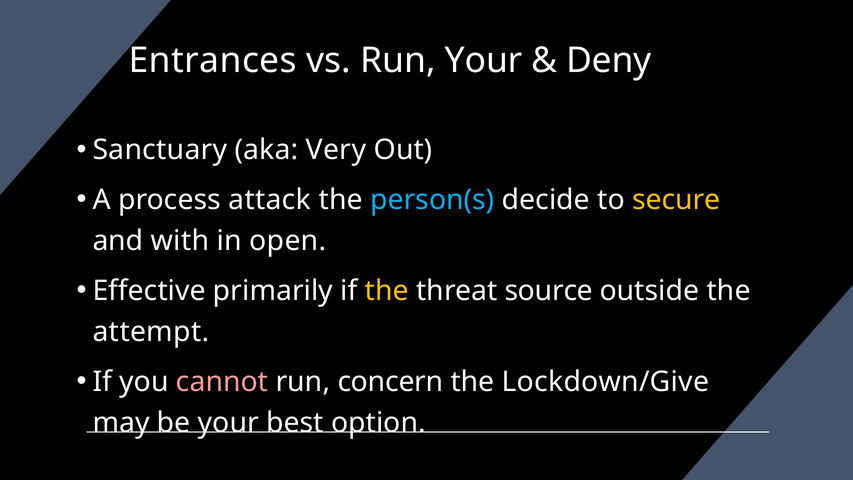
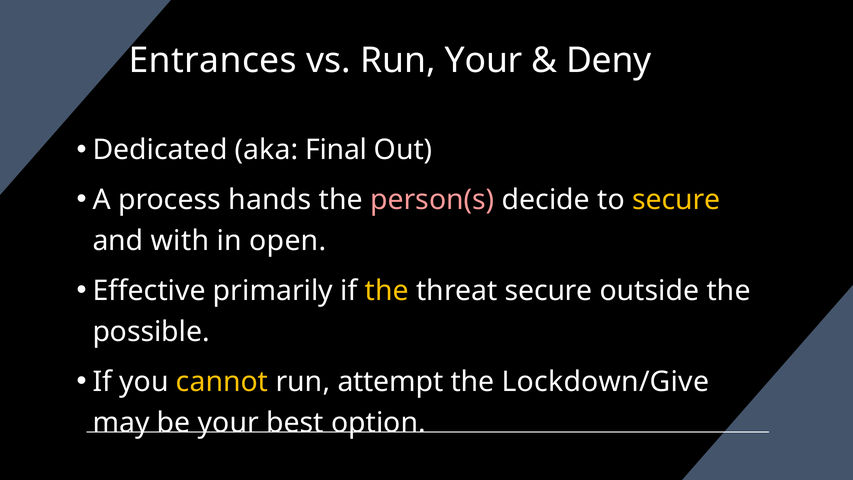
Sanctuary: Sanctuary -> Dedicated (160, 150)
Very: Very -> Final (336, 150)
attack: attack -> hands (270, 200)
person(s colour: light blue -> pink (432, 200)
threat source: source -> secure (549, 291)
attempt: attempt -> possible (151, 332)
cannot colour: pink -> yellow (222, 381)
concern: concern -> attempt (390, 381)
